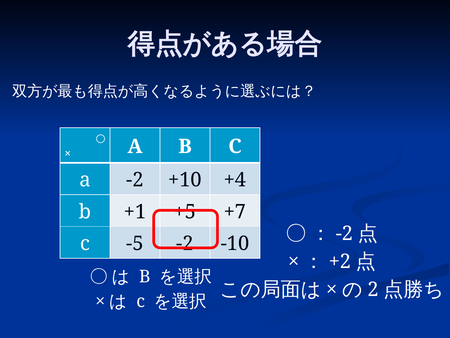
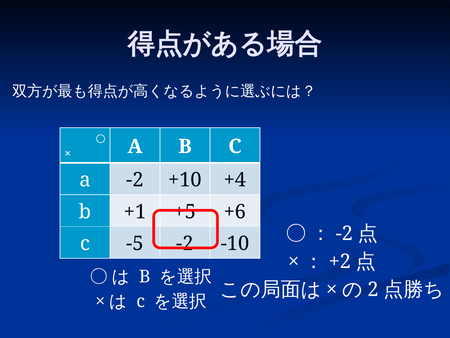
+7: +7 -> +6 (235, 211)
